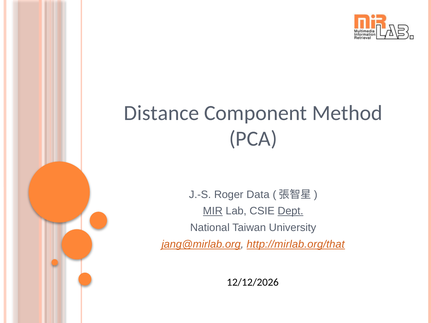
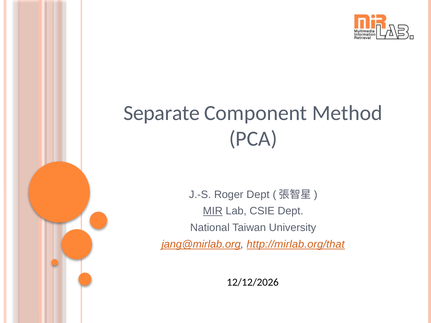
Distance: Distance -> Separate (162, 113)
Roger Data: Data -> Dept (258, 195)
Dept underline: present -> none (291, 211)
